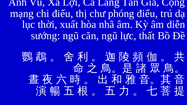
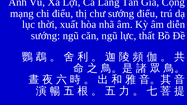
chư phóng: phóng -> sướng (121, 14)
